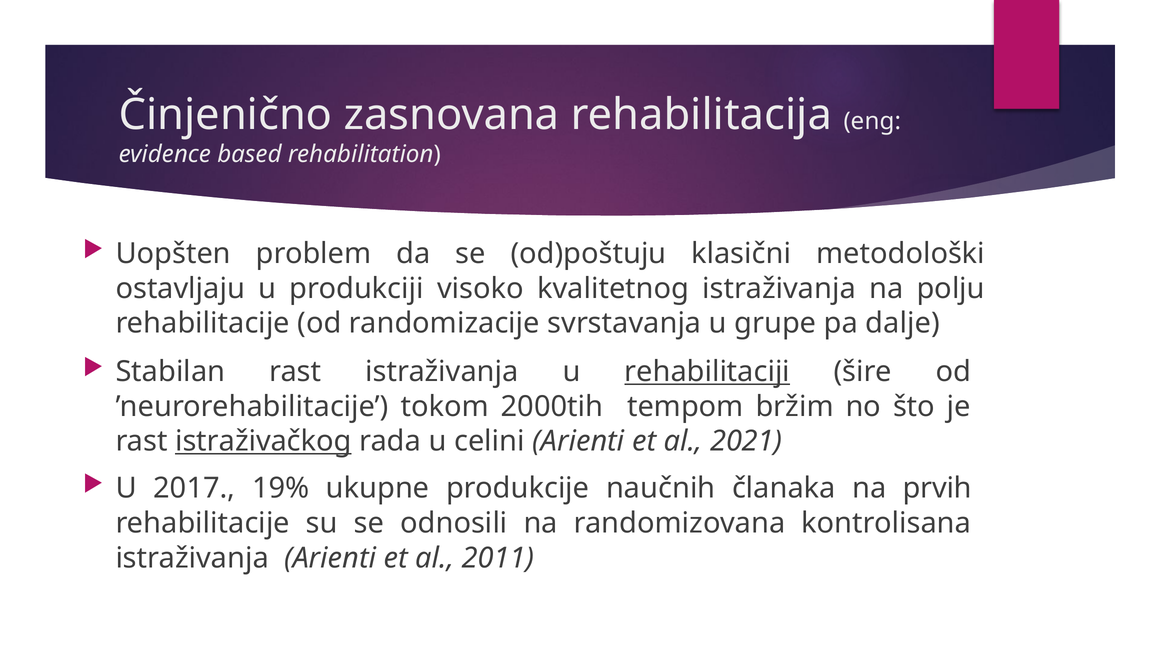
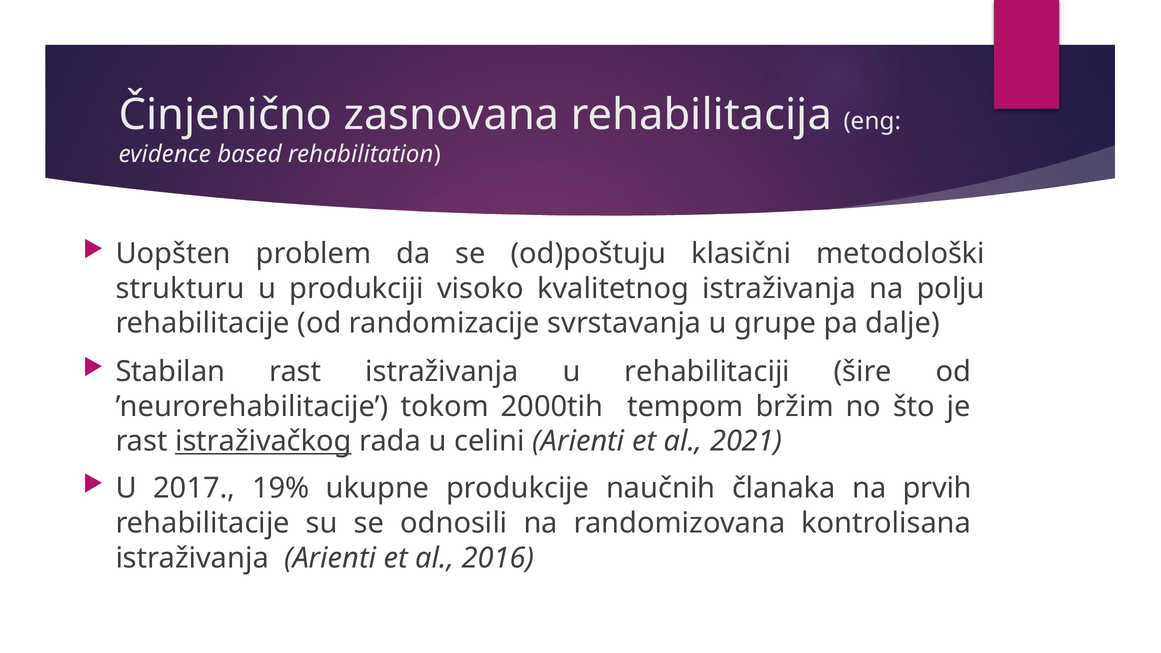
ostavljaju: ostavljaju -> strukturu (180, 288)
rehabilitaciji underline: present -> none (707, 372)
2011: 2011 -> 2016 (498, 558)
